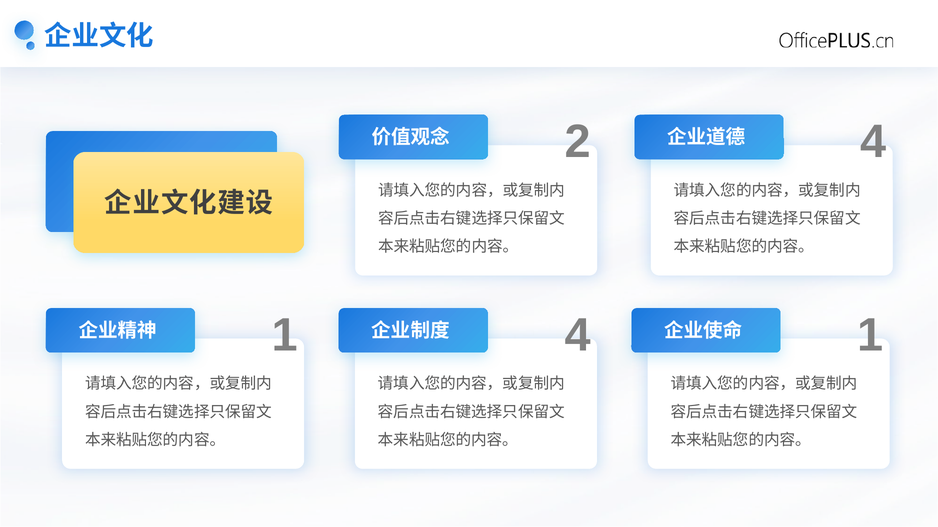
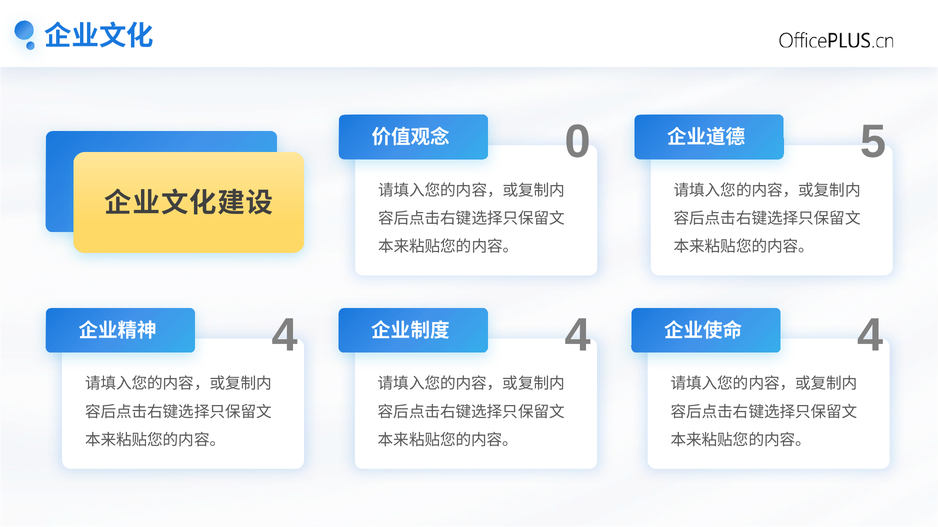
2: 2 -> 0 (578, 142)
4: 4 -> 5 (873, 142)
1: 1 -> 4 (285, 336)
1: 1 -> 4 (870, 336)
